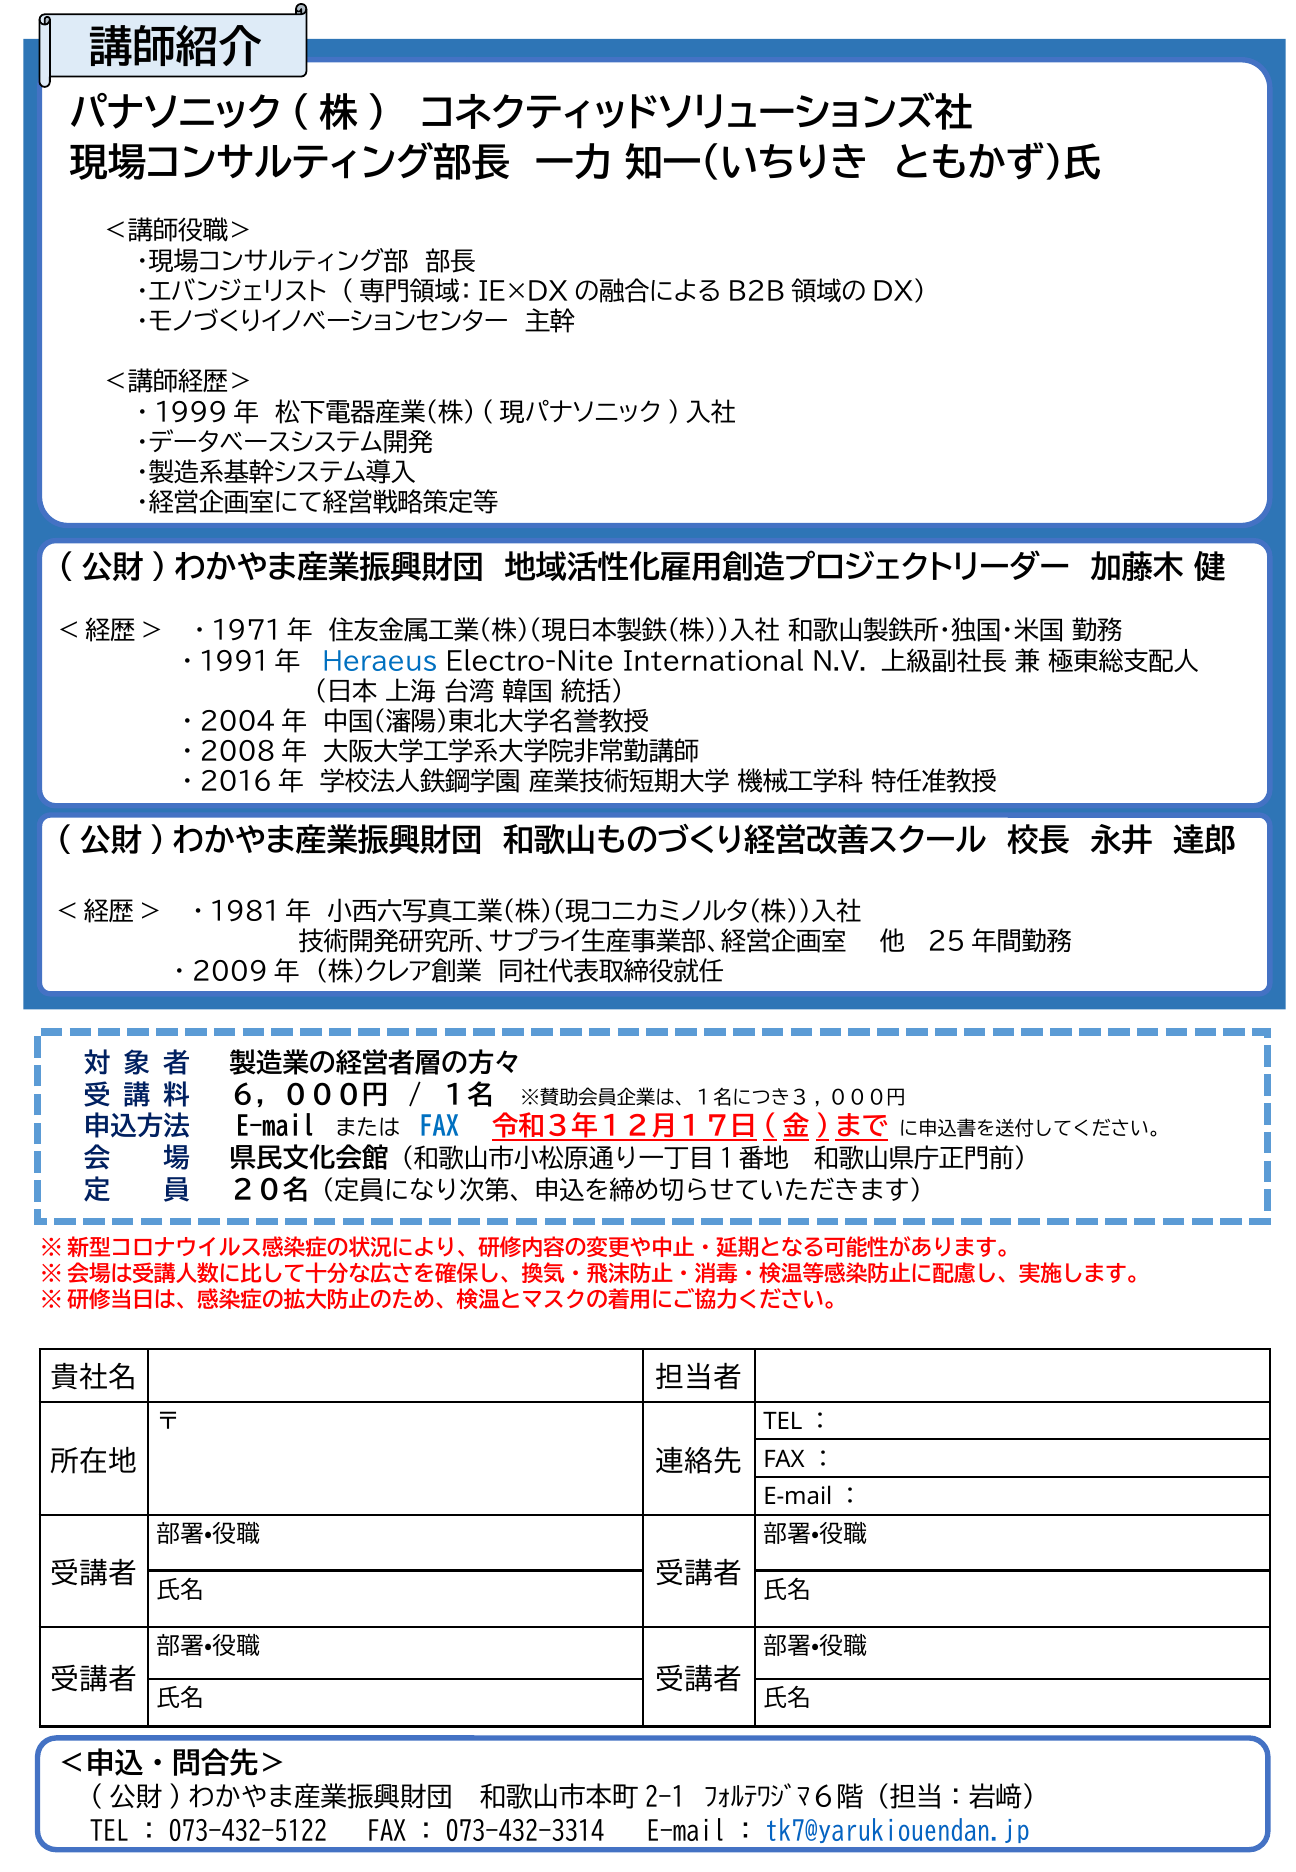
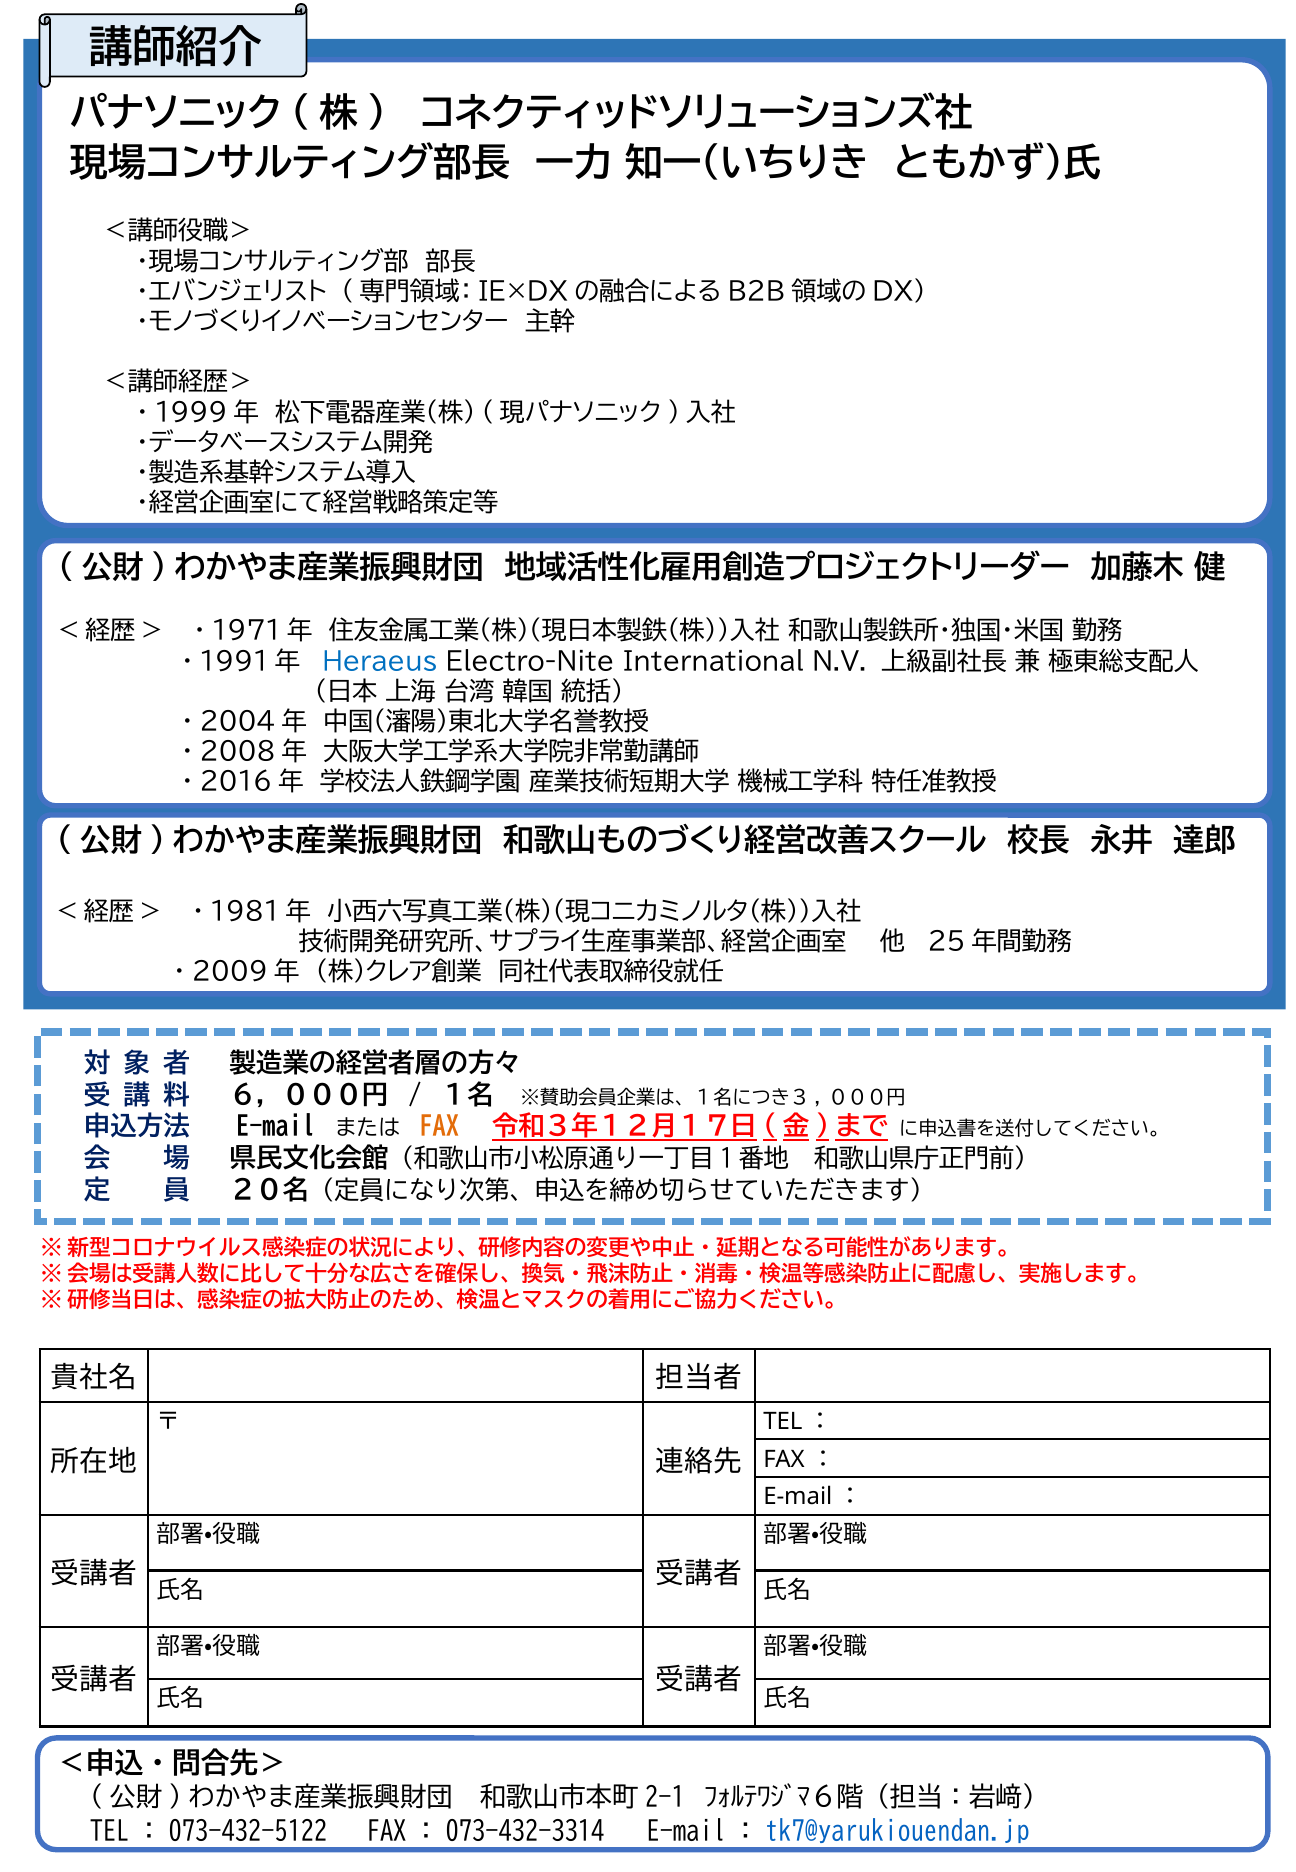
FAX colour: blue -> orange (439, 1127)
